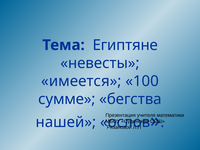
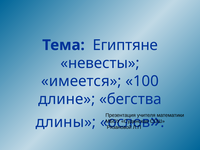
сумме: сумме -> длине (67, 99)
нашей: нашей -> длины (66, 122)
